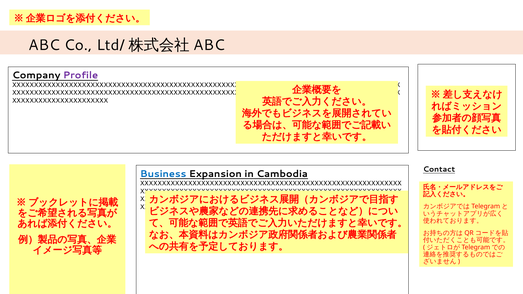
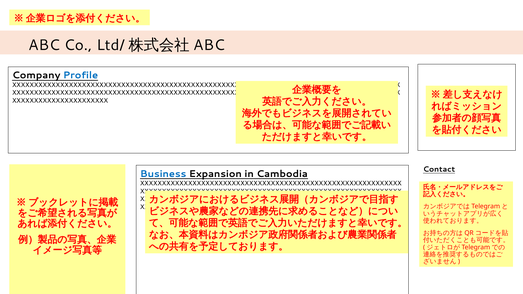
Profile colour: purple -> blue (81, 75)
